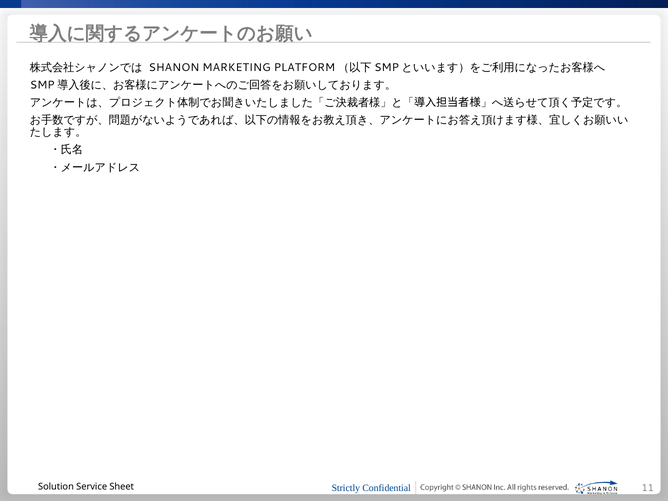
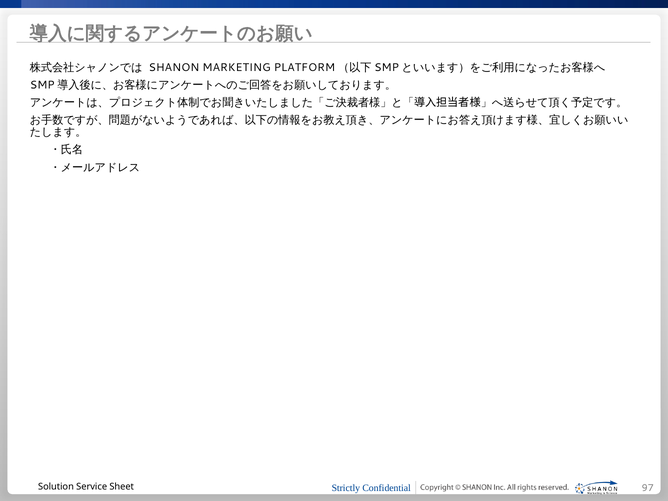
11: 11 -> 97 (648, 488)
